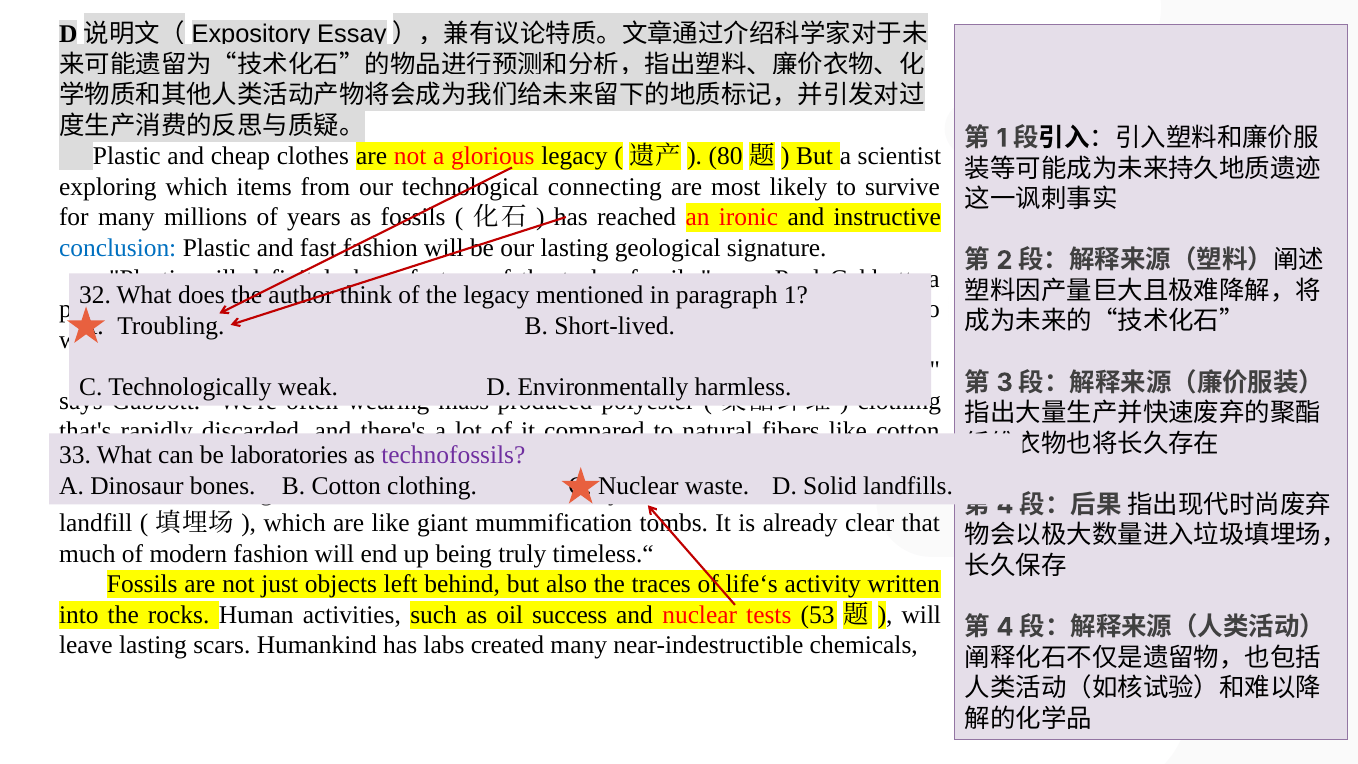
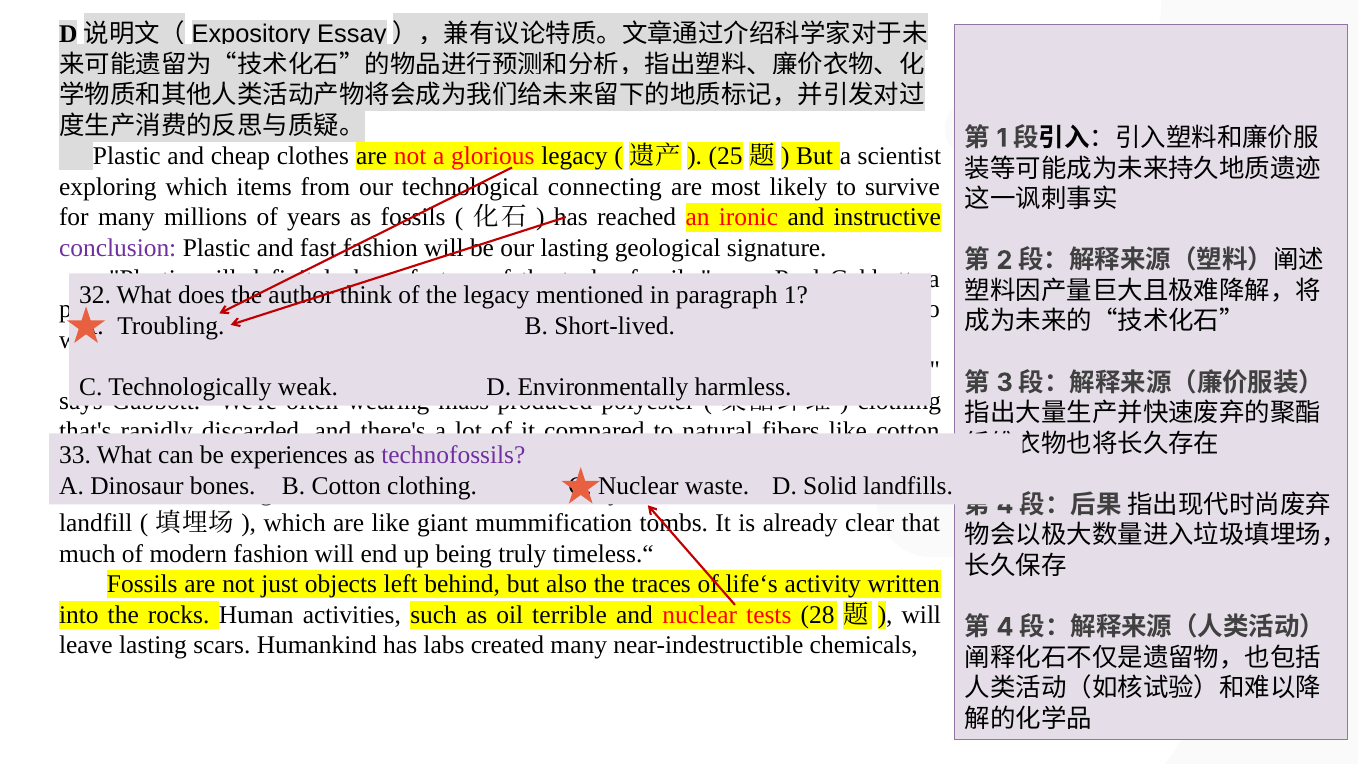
80: 80 -> 25 (726, 156)
conclusion colour: blue -> purple (118, 248)
laboratories: laboratories -> experiences (289, 455)
success: success -> terrible (570, 615)
53: 53 -> 28 (818, 615)
